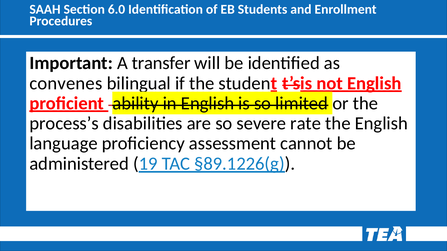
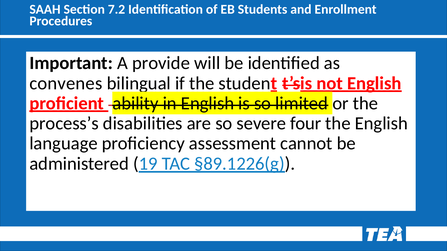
6.0: 6.0 -> 7.2 (117, 9)
transfer: transfer -> provide (161, 63)
rate: rate -> four (306, 124)
